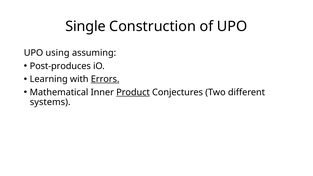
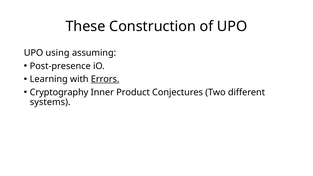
Single: Single -> These (85, 26)
Post-produces: Post-produces -> Post-presence (60, 66)
Mathematical: Mathematical -> Cryptography (59, 92)
Product underline: present -> none (133, 92)
